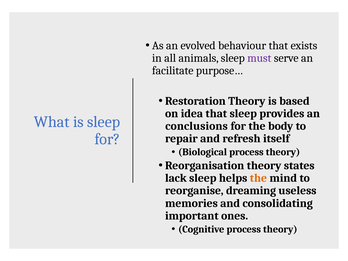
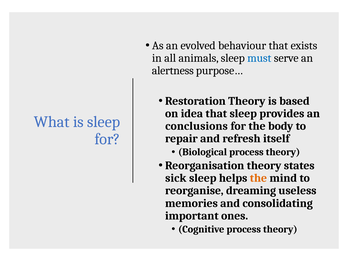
must colour: purple -> blue (259, 58)
facilitate: facilitate -> alertness (173, 70)
lack: lack -> sick (176, 178)
